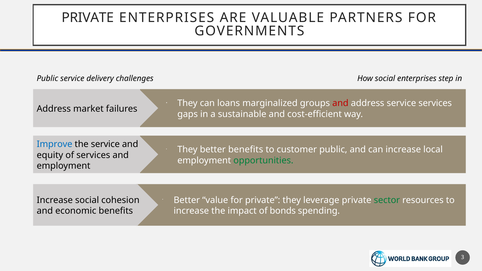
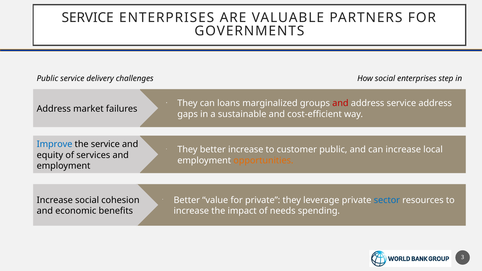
PRIVATE: PRIVATE -> SERVICE (88, 18)
service services: services -> address (435, 103)
better benefits: benefits -> increase (246, 150)
opportunities colour: green -> orange (263, 161)
sector colour: green -> blue (387, 200)
bonds: bonds -> needs (283, 211)
